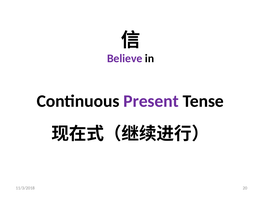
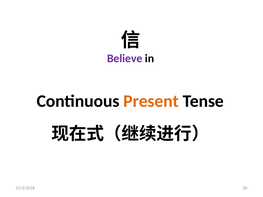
Present colour: purple -> orange (151, 101)
